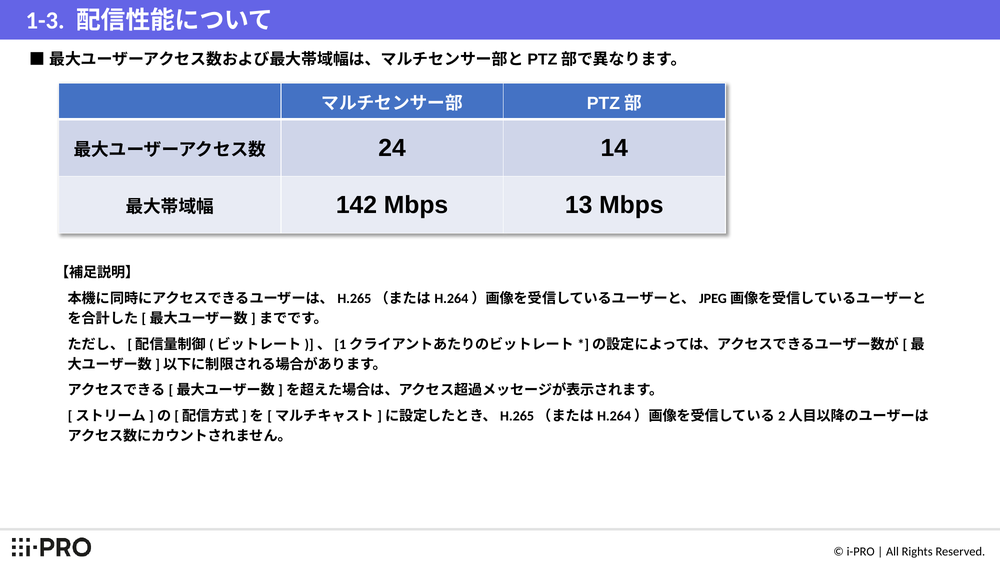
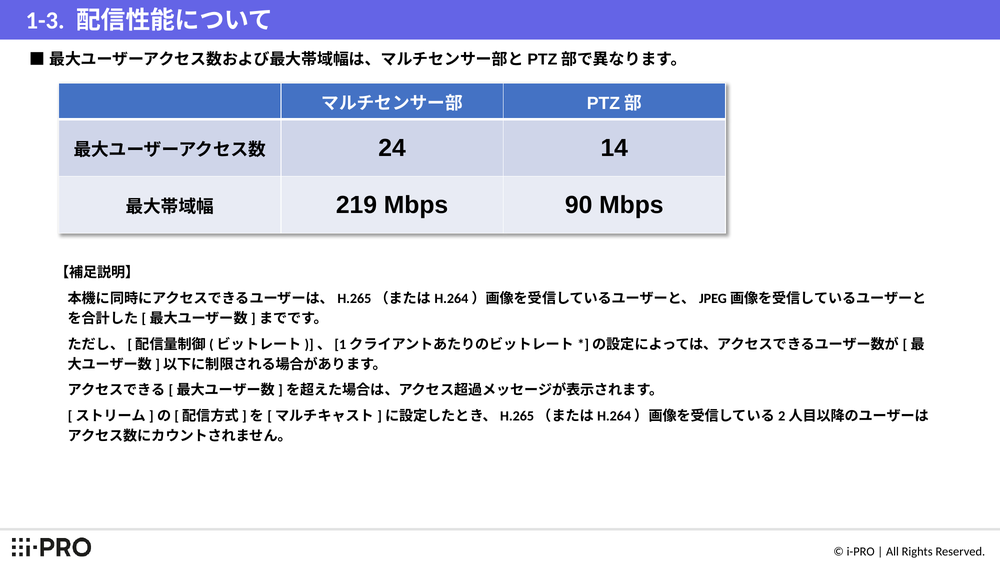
142: 142 -> 219 (356, 205)
13: 13 -> 90 (579, 205)
